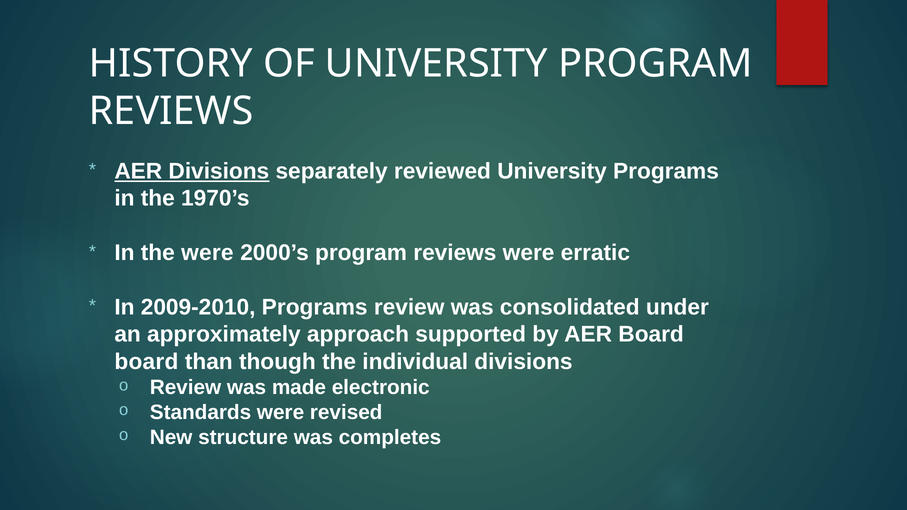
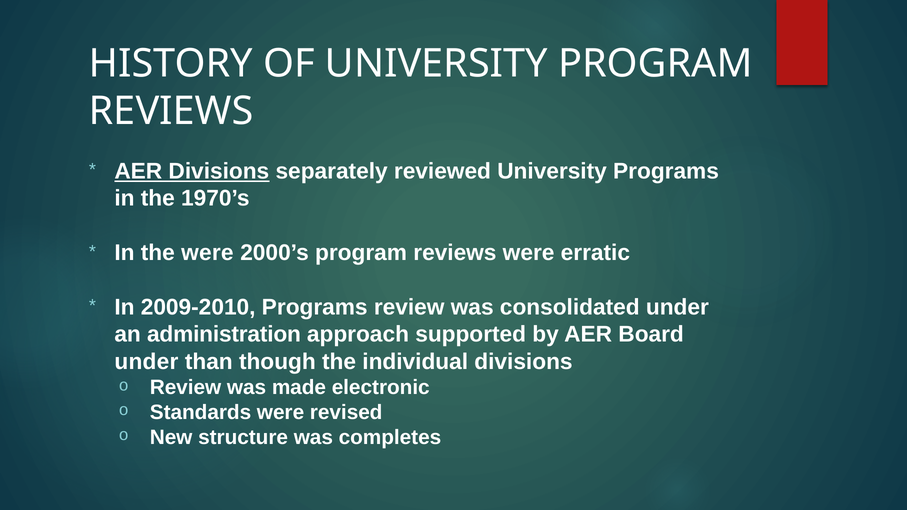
approximately: approximately -> administration (224, 335)
board: board -> under (146, 362)
